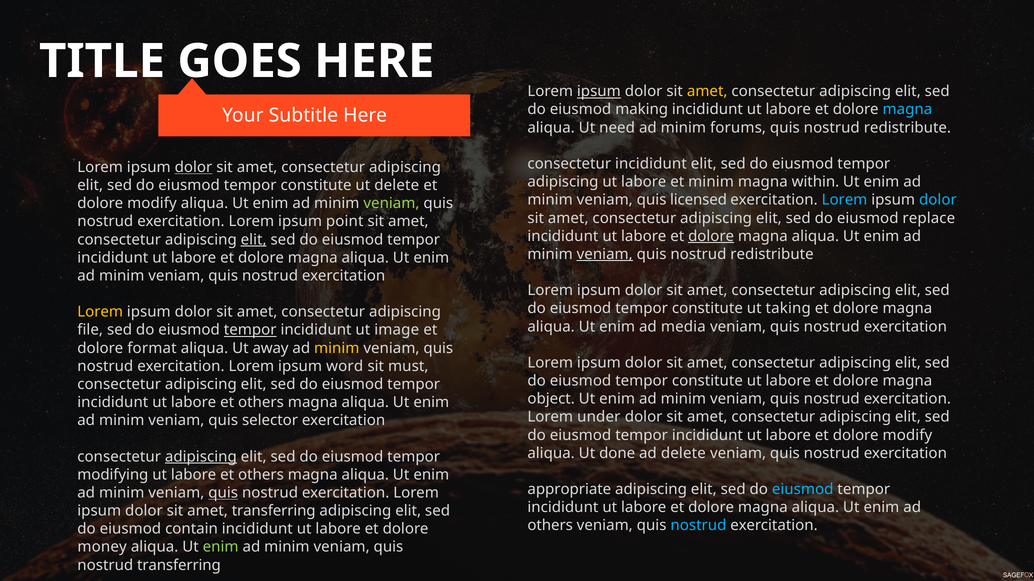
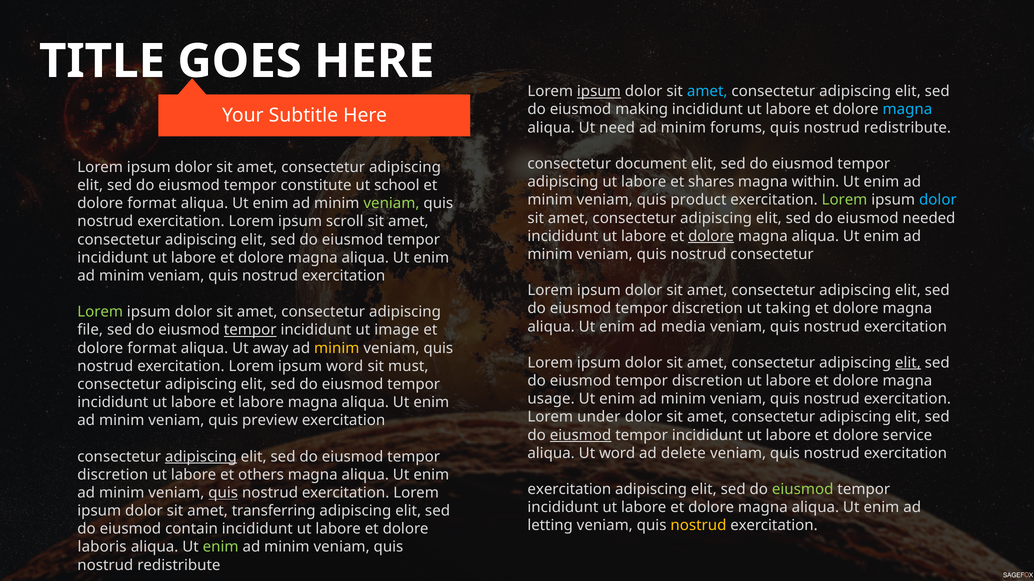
amet colour: yellow -> light blue (707, 92)
consectetur incididunt: incididunt -> document (651, 164)
dolor underline: present -> none (194, 167)
et minim: minim -> shares (711, 182)
ut delete: delete -> school (397, 186)
licensed: licensed -> product (698, 200)
Lorem colour: light blue -> light green (845, 200)
modify: modify -> format (152, 204)
replace: replace -> needed (929, 218)
point: point -> scroll (345, 222)
elit underline: present -> none (254, 240)
veniam underline: present -> none (605, 254)
redistribute: redistribute -> consectetur (772, 254)
constitute: constitute -> discretion (707, 309)
Lorem colour: yellow -> light green (100, 312)
elit underline: none -> present (908, 363)
constitute: constitute -> discretion (707, 381)
object: object -> usage (551, 399)
others: others -> labore (261, 403)
selector: selector -> preview (270, 421)
eiusmod underline: none -> present (581, 436)
labore et dolore modify: modify -> service (907, 436)
Ut done: done -> word (617, 454)
modifying: modifying -> discretion (113, 475)
appropriate: appropriate -> exercitation (569, 490)
eiusmod colour: light blue -> light green (803, 490)
others: others -> letting (550, 526)
nostrud colour: light blue -> yellow (698, 526)
money: money -> laboris (102, 548)
transferring: transferring -> redistribute (179, 566)
